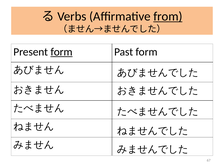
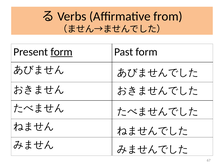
from underline: present -> none (168, 16)
